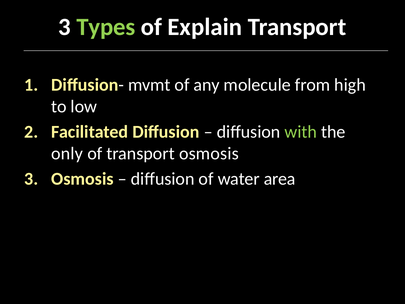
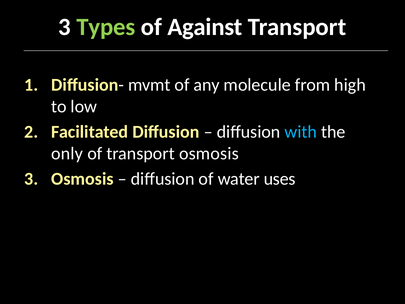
Explain: Explain -> Against (205, 27)
with colour: light green -> light blue (301, 132)
area: area -> uses (280, 179)
